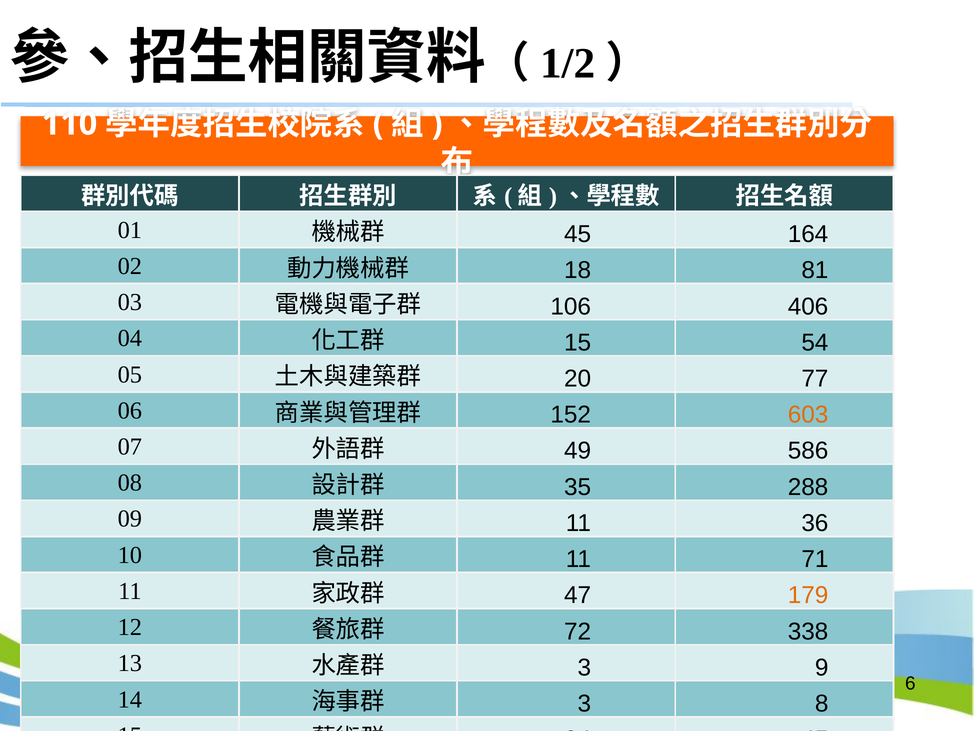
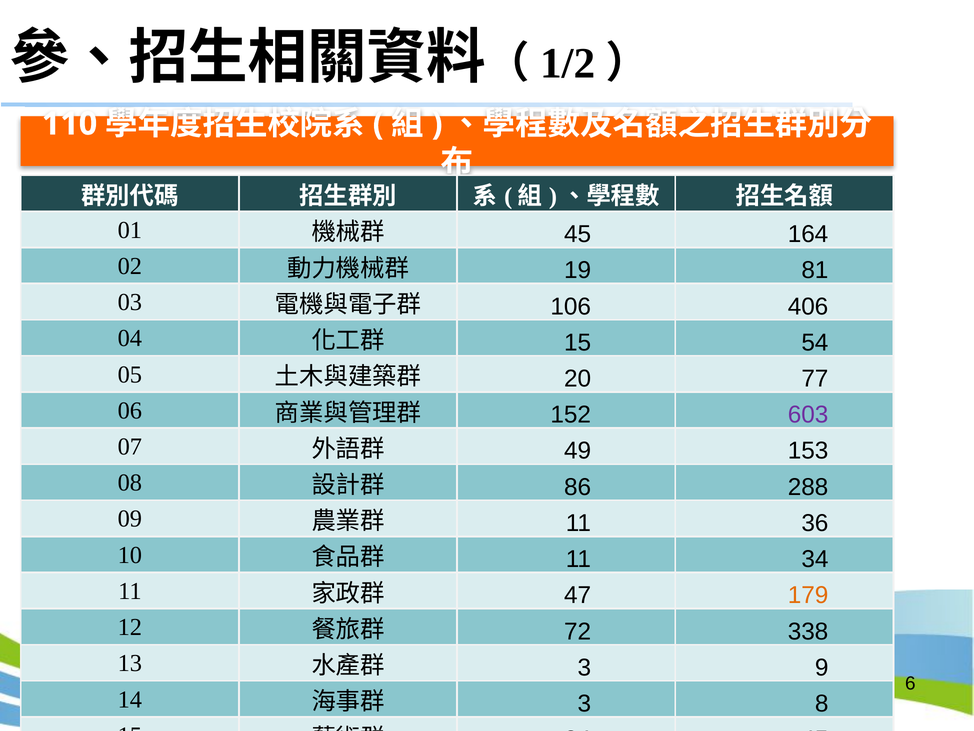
18: 18 -> 19 (578, 270)
603 colour: orange -> purple (808, 415)
586: 586 -> 153 (808, 451)
35: 35 -> 86 (578, 487)
71: 71 -> 34 (815, 559)
